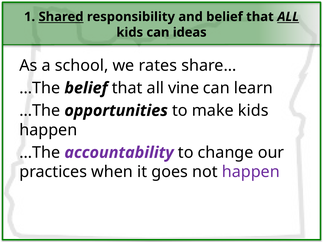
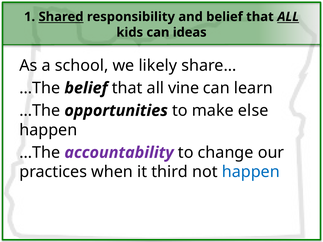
rates: rates -> likely (158, 66)
make kids: kids -> else (253, 111)
goes: goes -> third (170, 172)
happen colour: purple -> blue (251, 172)
